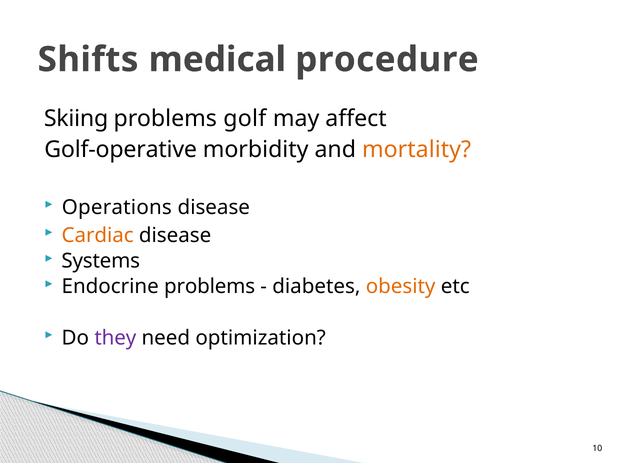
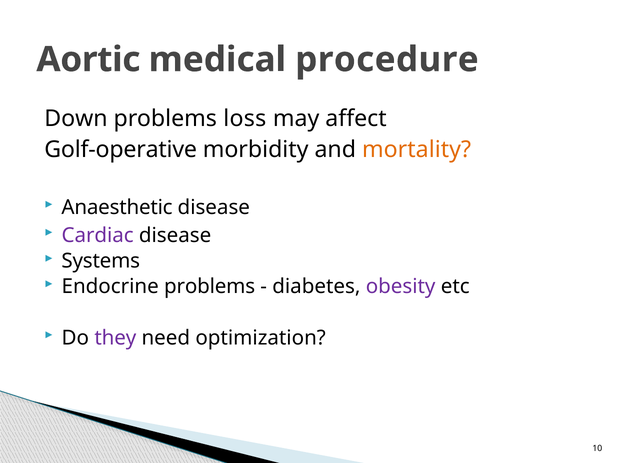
Shifts: Shifts -> Aortic (88, 60)
Skiing: Skiing -> Down (76, 119)
golf: golf -> loss (245, 119)
Operations: Operations -> Anaesthetic (117, 207)
Cardiac colour: orange -> purple (98, 235)
obesity colour: orange -> purple (401, 286)
